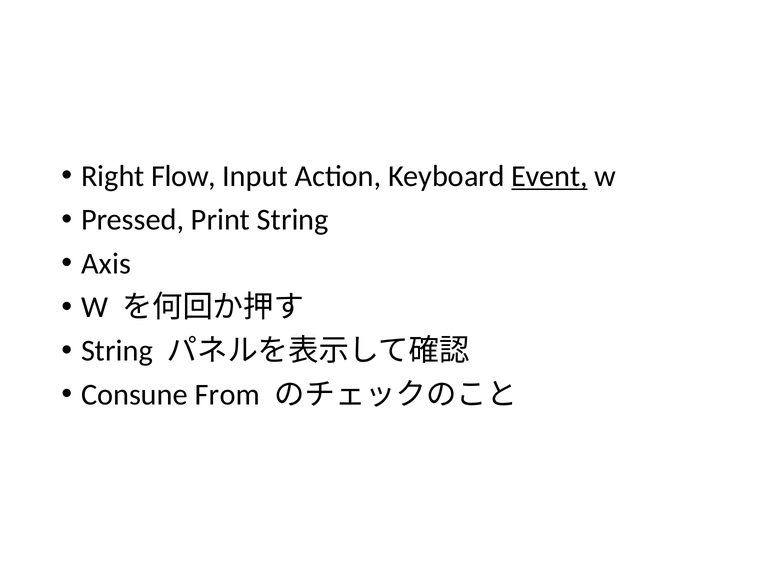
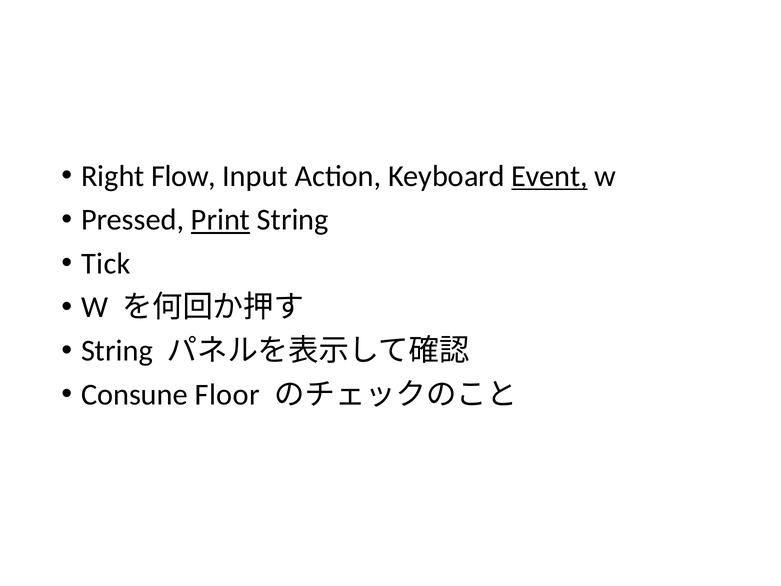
Print underline: none -> present (221, 220)
Axis: Axis -> Tick (106, 263)
From: From -> Floor (227, 394)
